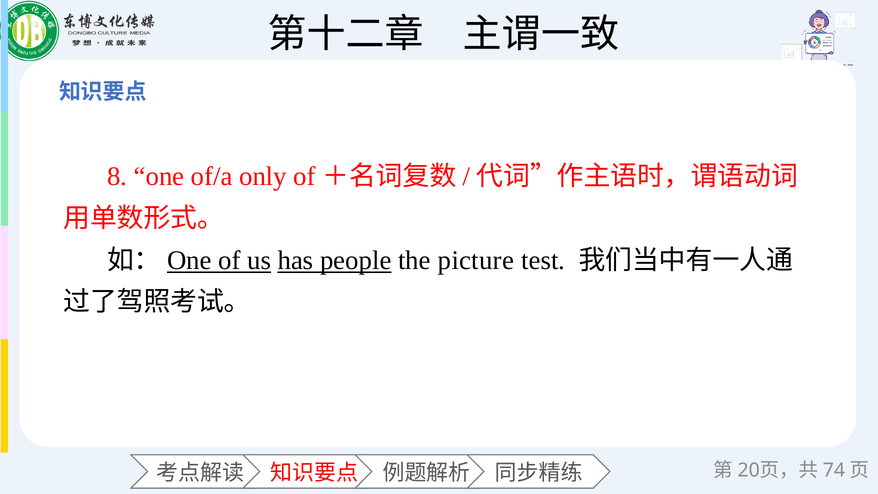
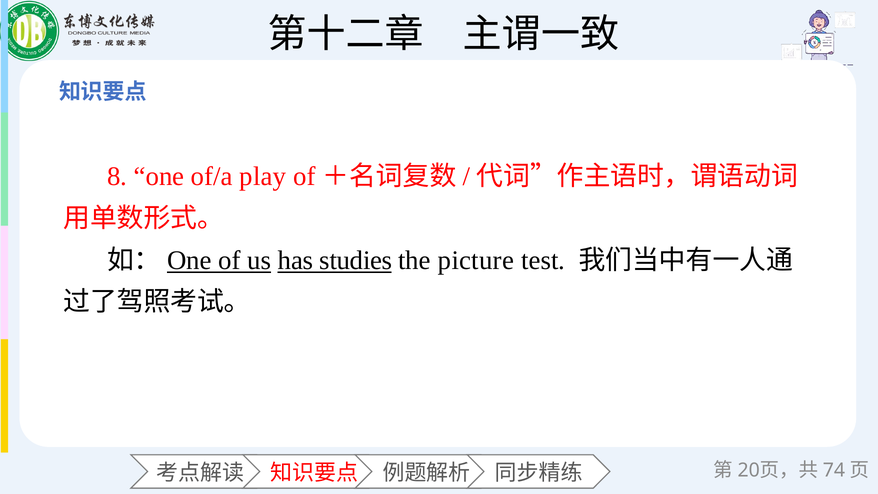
only: only -> play (263, 177)
people: people -> studies (356, 260)
